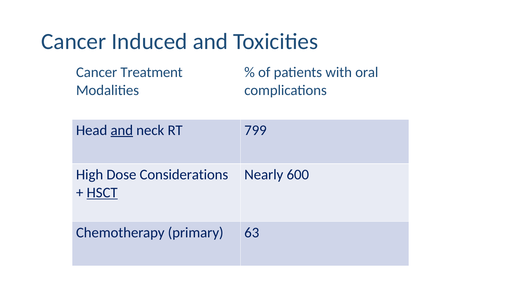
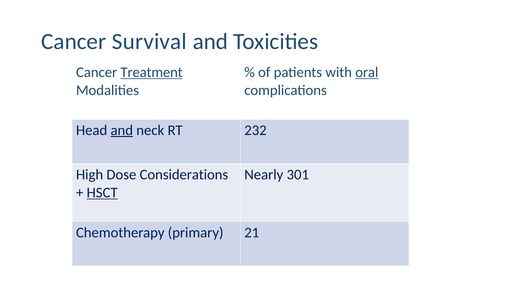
Induced: Induced -> Survival (149, 41)
Treatment underline: none -> present (152, 72)
oral underline: none -> present (367, 72)
799: 799 -> 232 (255, 130)
600: 600 -> 301 (298, 175)
63: 63 -> 21 (252, 233)
